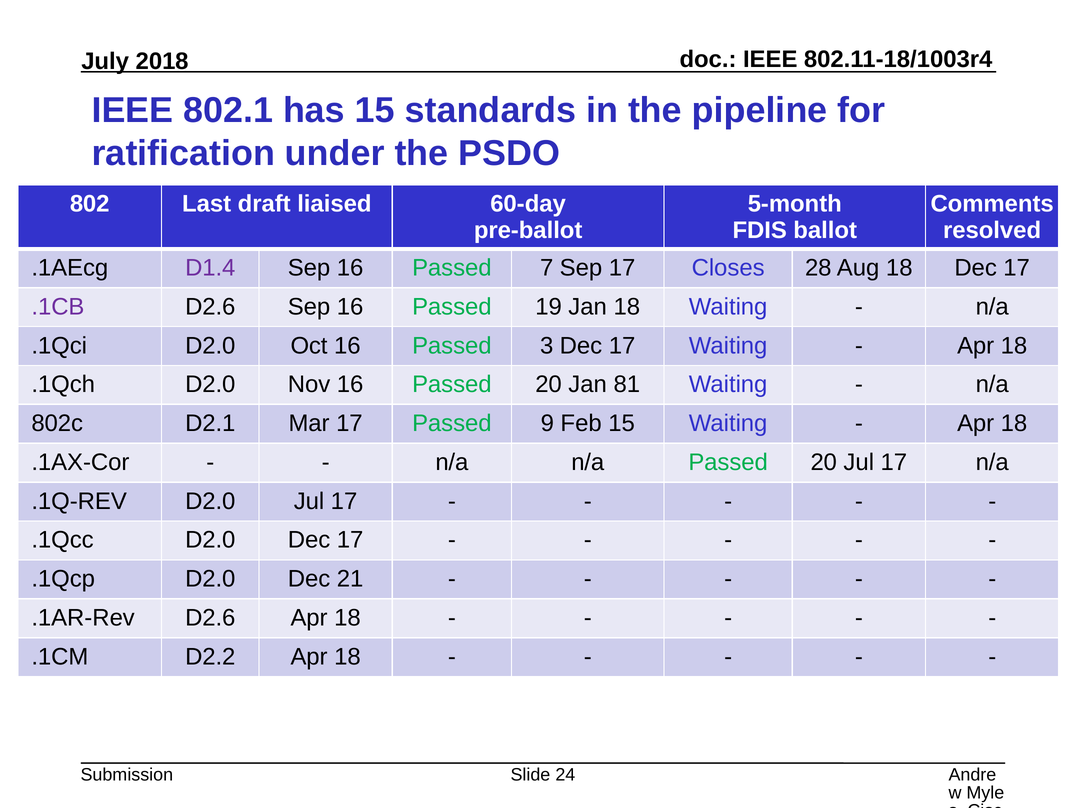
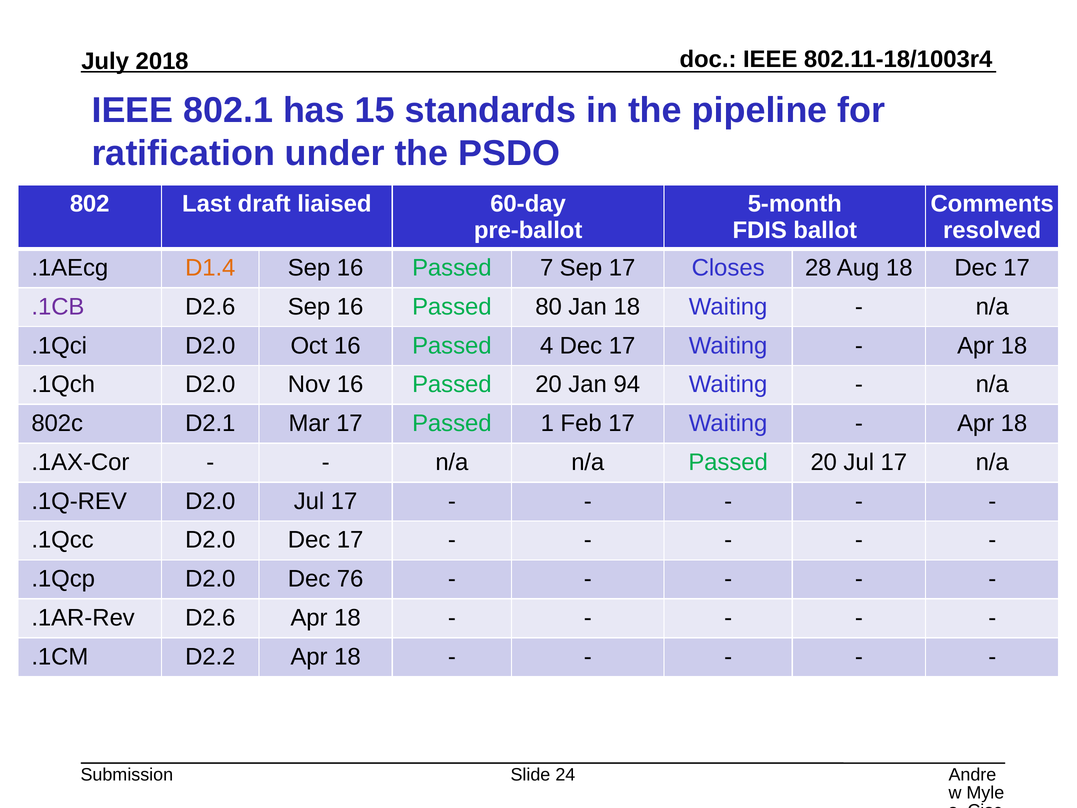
D1.4 colour: purple -> orange (210, 268)
19: 19 -> 80 (549, 307)
3: 3 -> 4 (547, 346)
81: 81 -> 94 (627, 384)
9: 9 -> 1 (547, 423)
Feb 15: 15 -> 17 (622, 423)
21: 21 -> 76 (350, 579)
